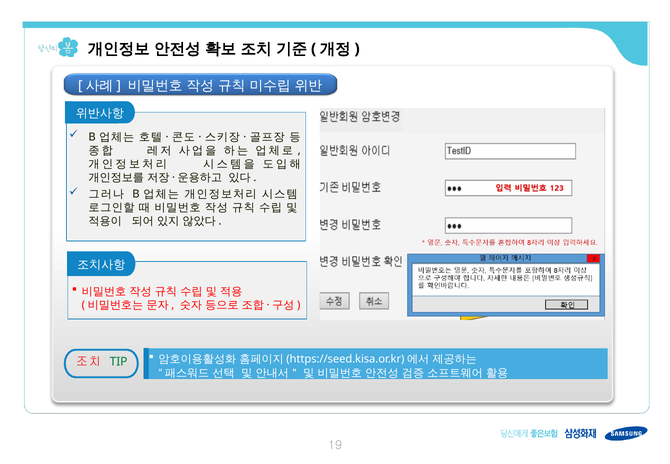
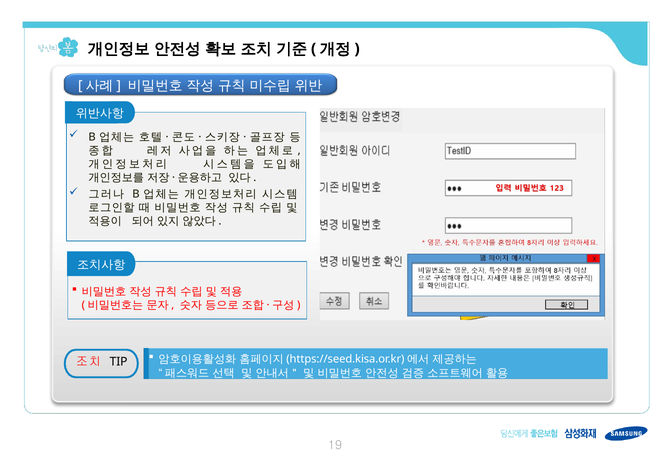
TIP colour: green -> black (119, 362)
